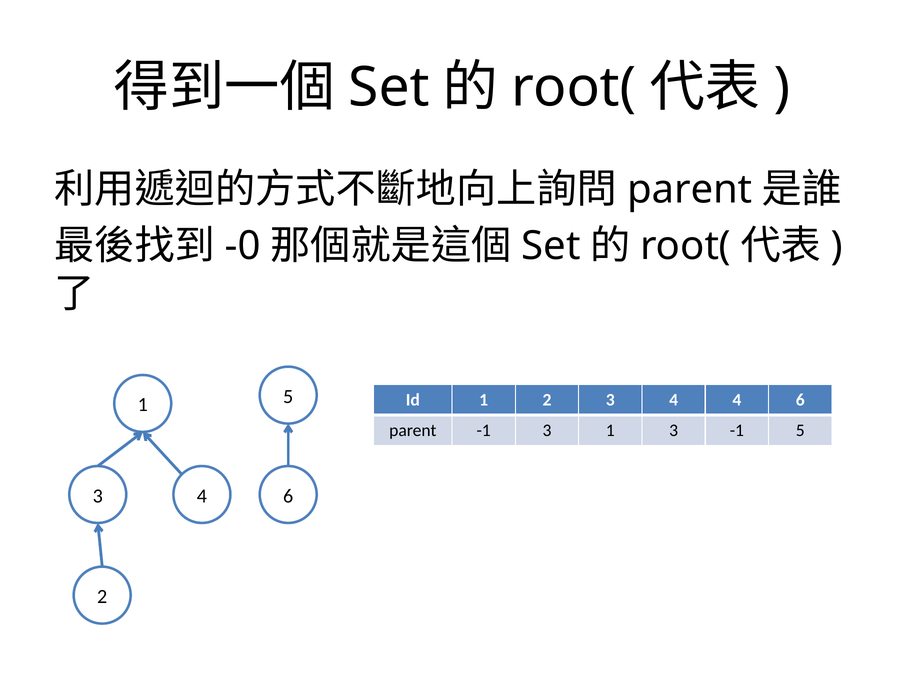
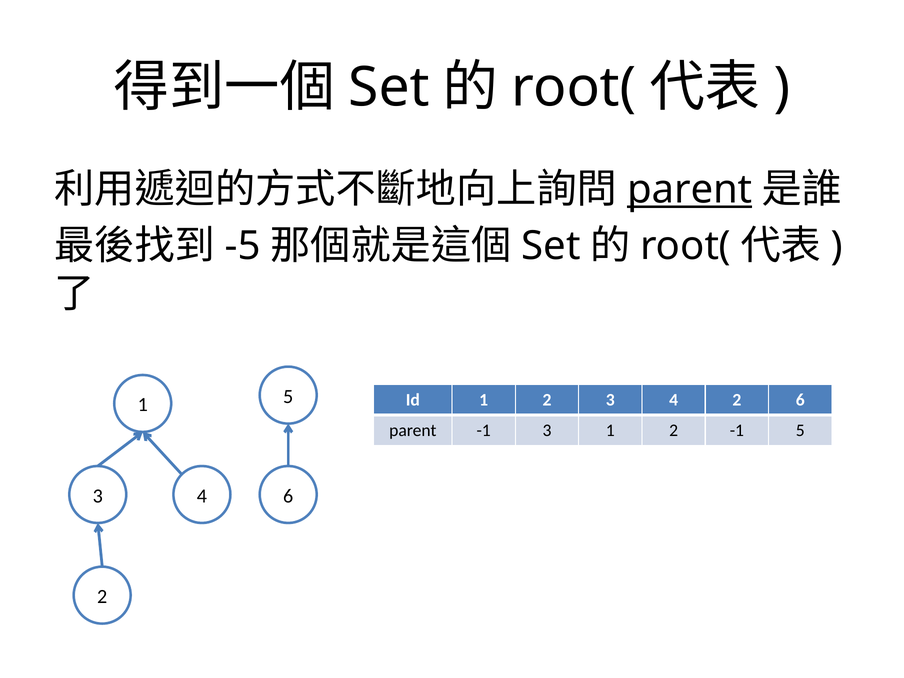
parent underline: none -> present (690, 190)
-0: -0 -> -5 (243, 246)
4 4: 4 -> 2 (737, 400)
3 1 3: 3 -> 2 (674, 431)
